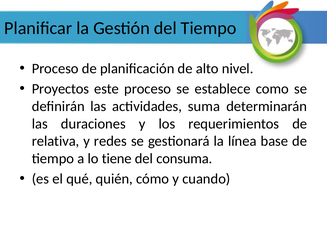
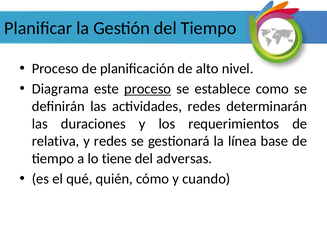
Proyectos: Proyectos -> Diagrama (60, 89)
proceso underline: none -> present (148, 89)
actividades suma: suma -> redes (204, 106)
consuma: consuma -> adversas (184, 159)
